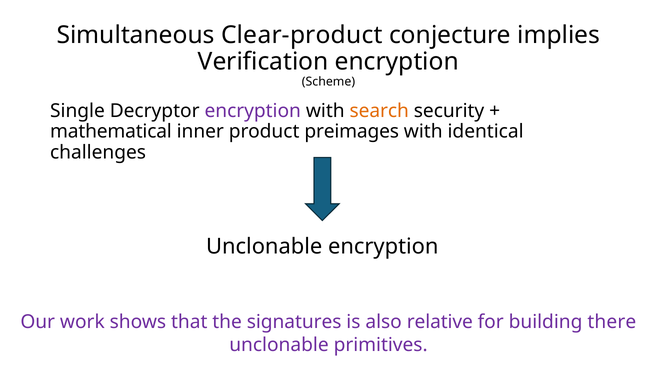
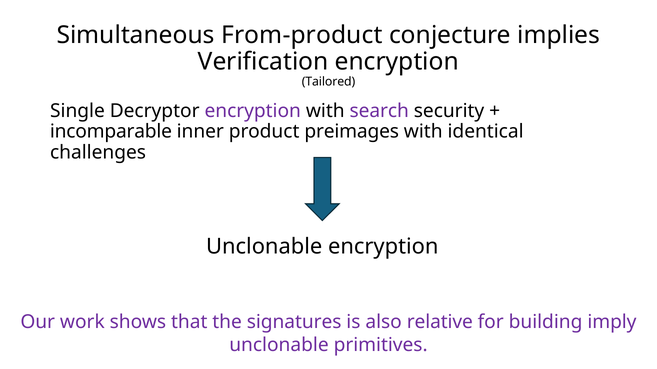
Clear-product: Clear-product -> From-product (302, 35)
Scheme: Scheme -> Tailored (329, 82)
search colour: orange -> purple (379, 111)
mathematical: mathematical -> incomparable (111, 132)
there: there -> imply (612, 322)
